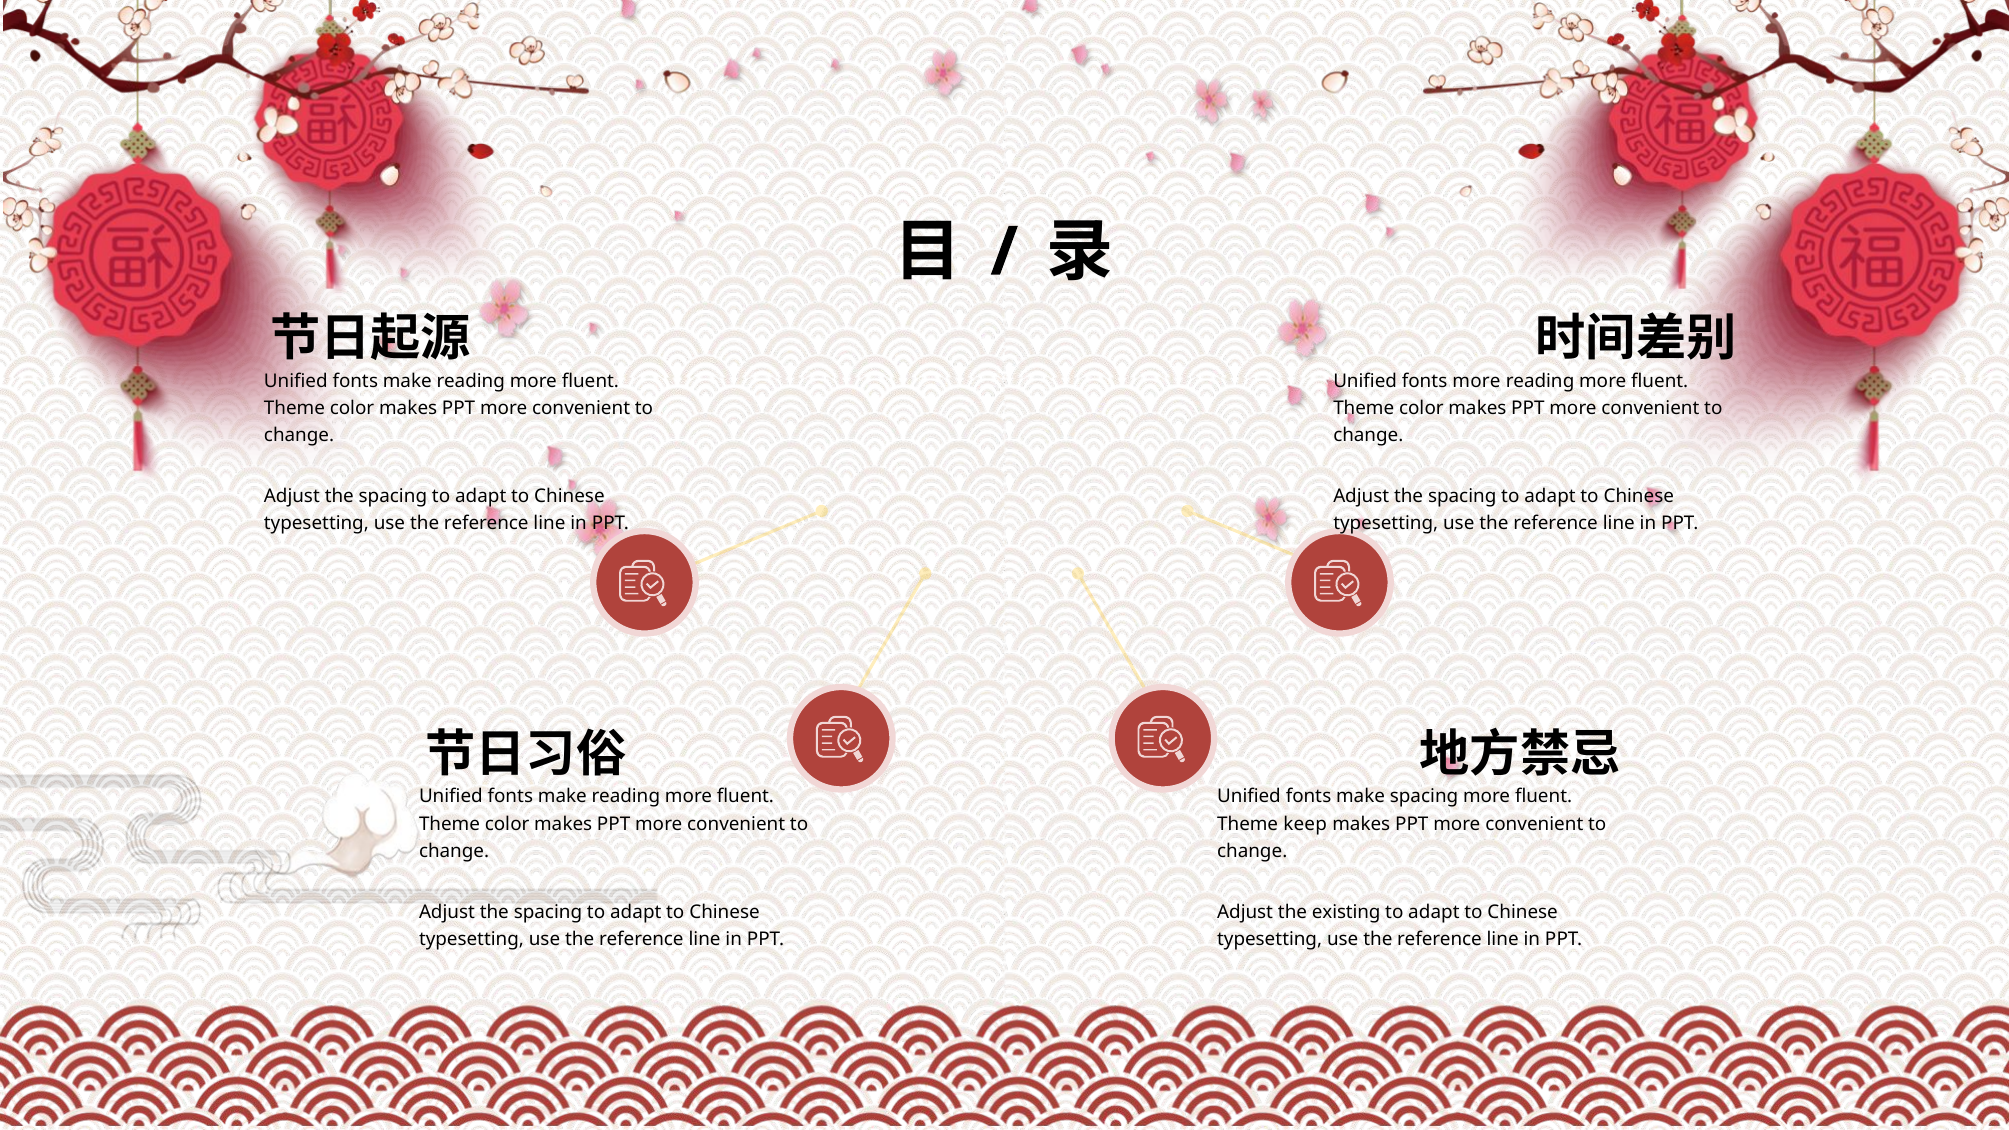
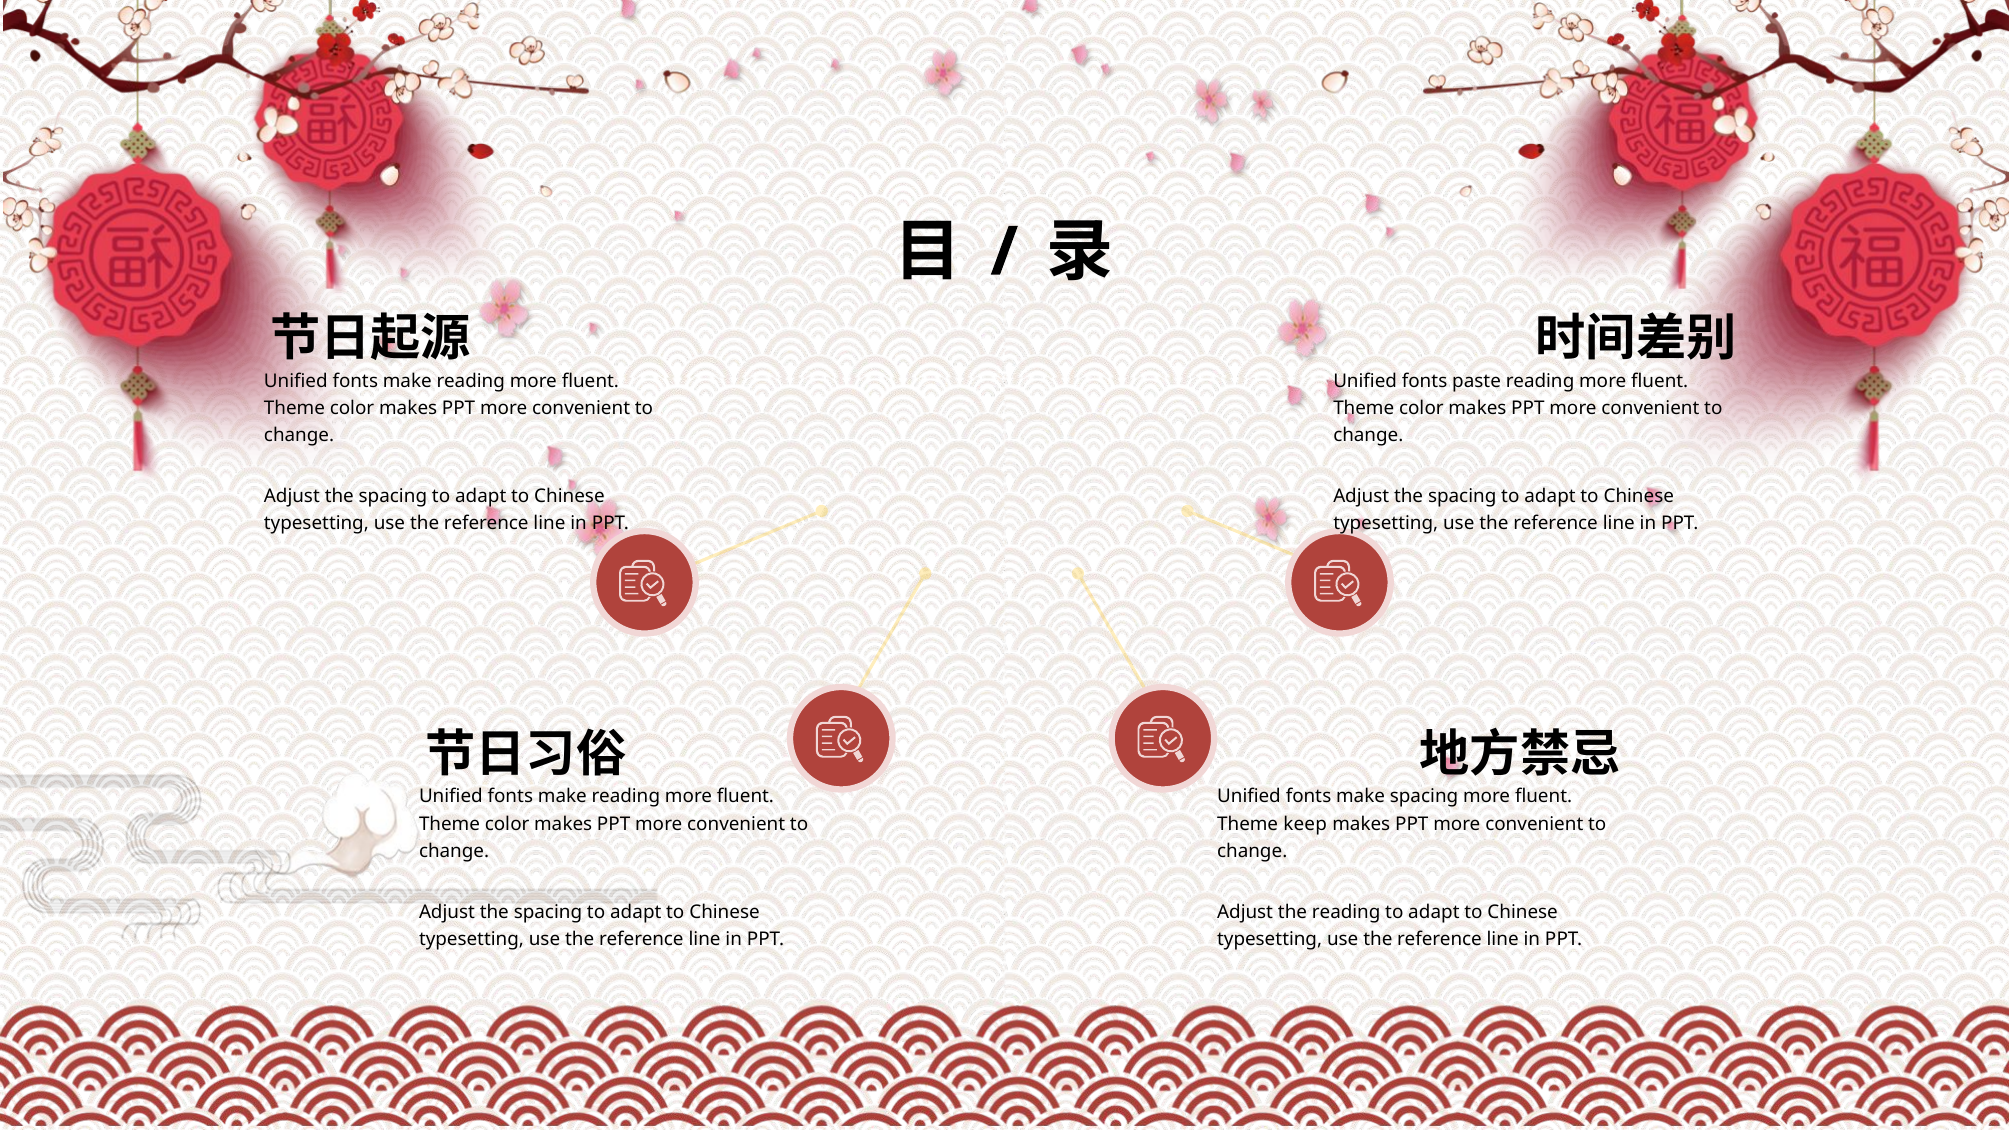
fonts more: more -> paste (1477, 381)
the existing: existing -> reading (1346, 912)
